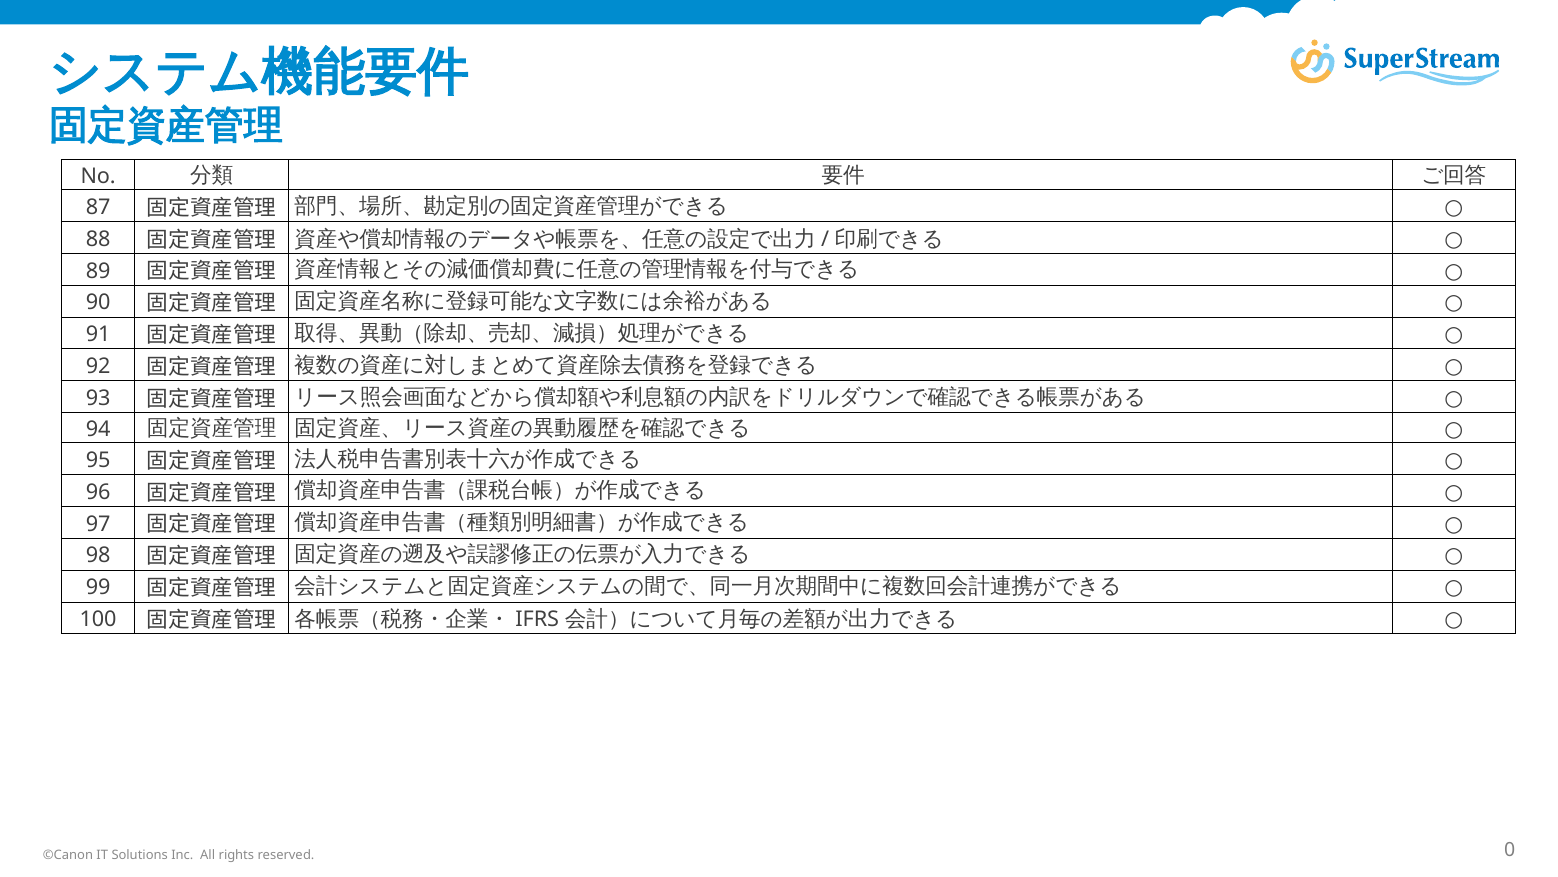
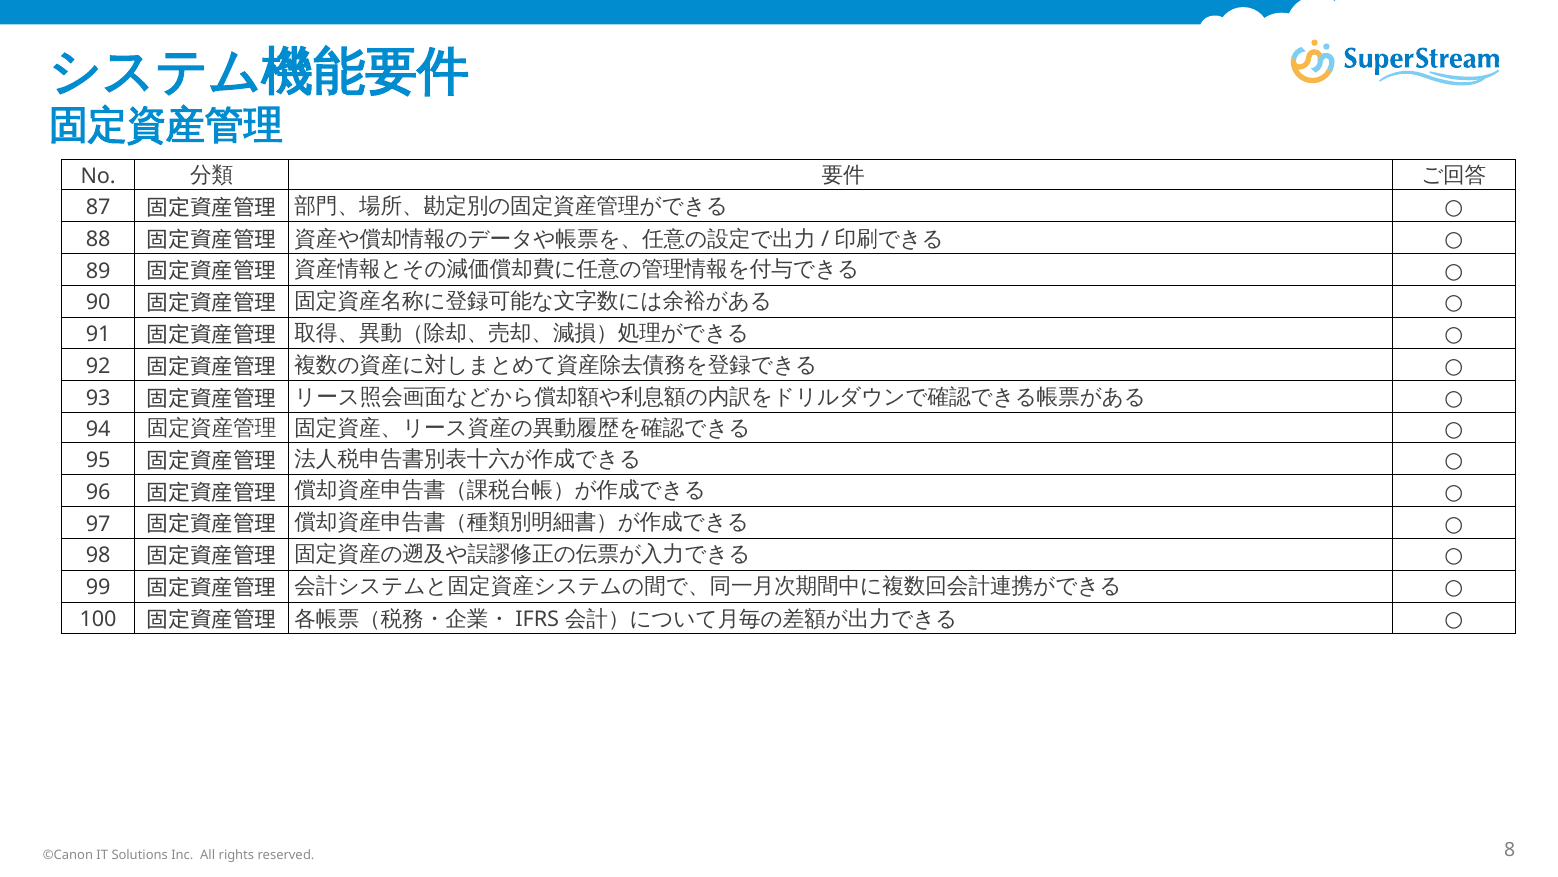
0: 0 -> 8 (1510, 850)
